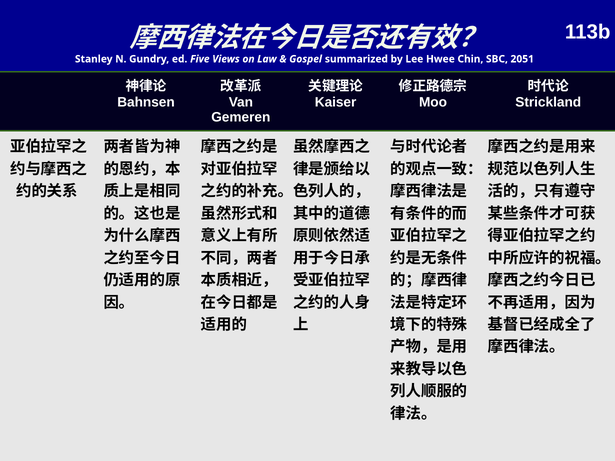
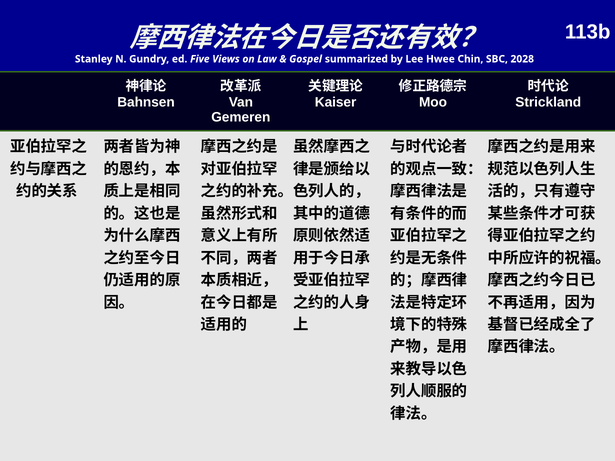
2051: 2051 -> 2028 (522, 59)
